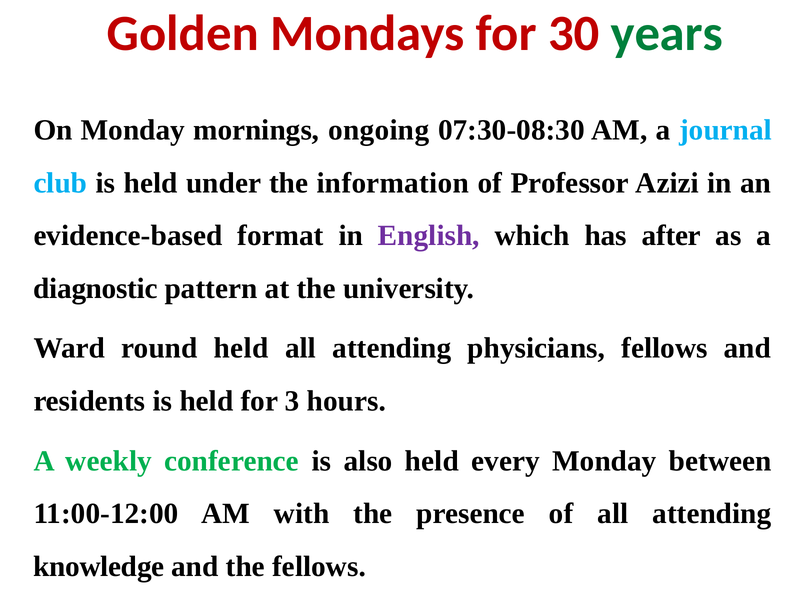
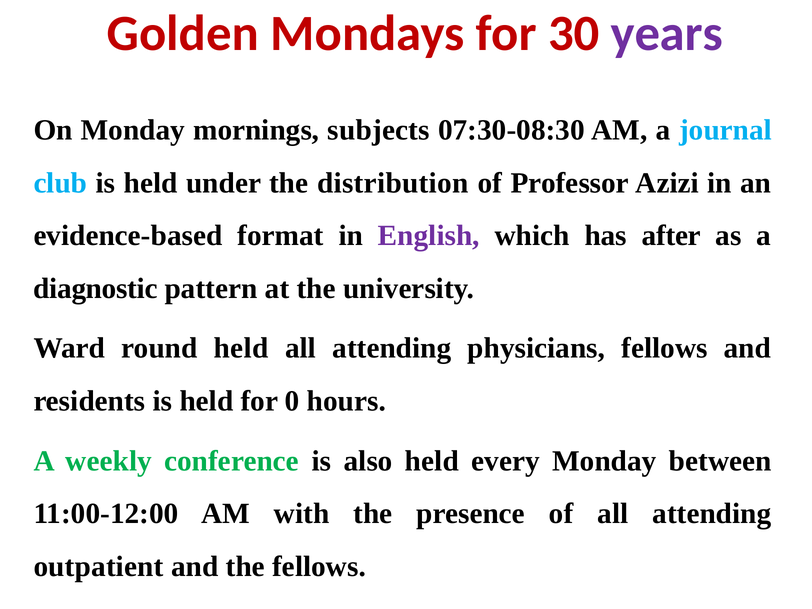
years colour: green -> purple (667, 33)
ongoing: ongoing -> subjects (379, 130)
information: information -> distribution (393, 183)
3: 3 -> 0 (292, 401)
knowledge: knowledge -> outpatient (99, 567)
